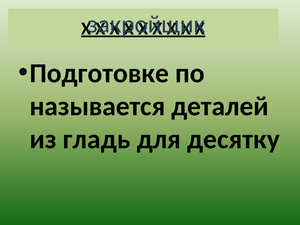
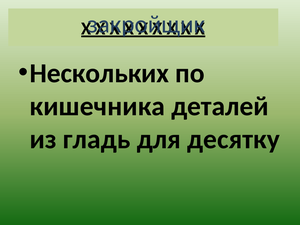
Подготовке: Подготовке -> Нескольких (99, 73)
называется: называется -> кишечника (97, 106)
